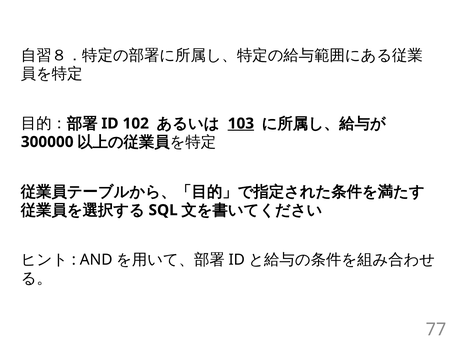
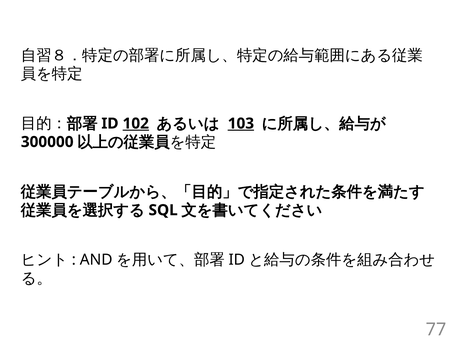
102 underline: none -> present (136, 123)
